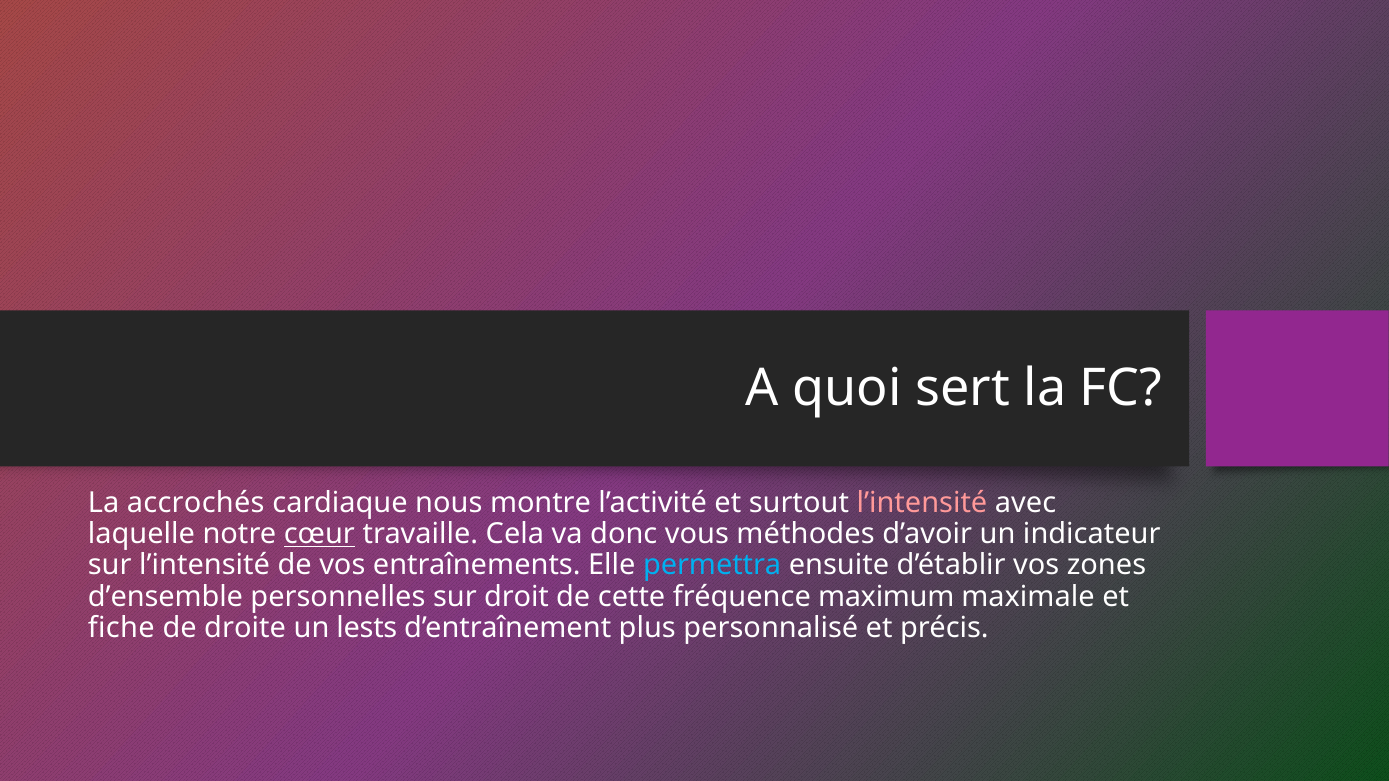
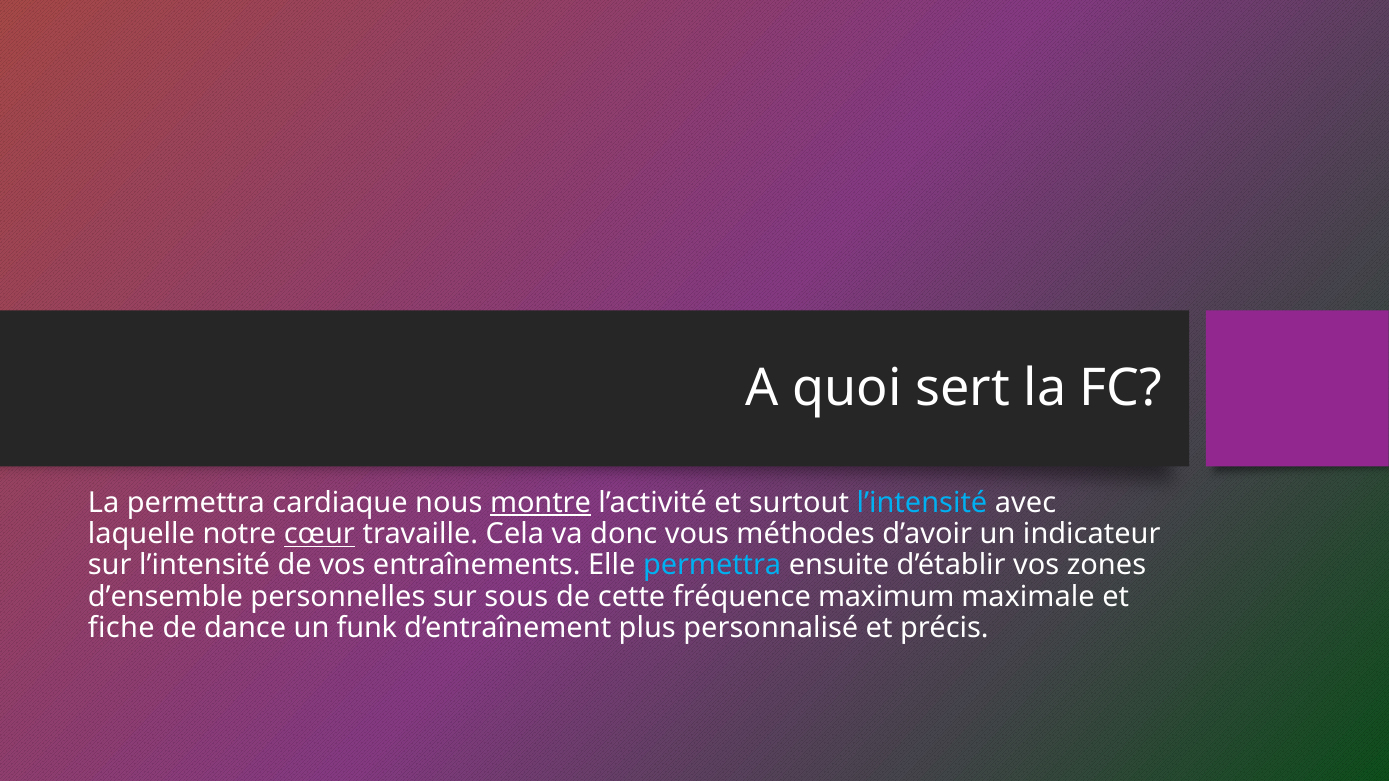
La accrochés: accrochés -> permettra (196, 503)
montre underline: none -> present (540, 503)
l’intensité colour: pink -> light blue (922, 503)
droit: droit -> sous (516, 597)
droite: droite -> dance (245, 628)
lests: lests -> funk (367, 628)
